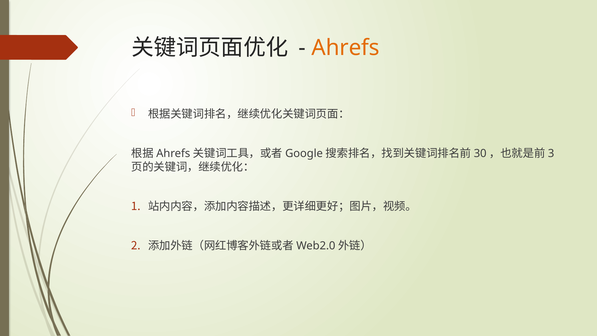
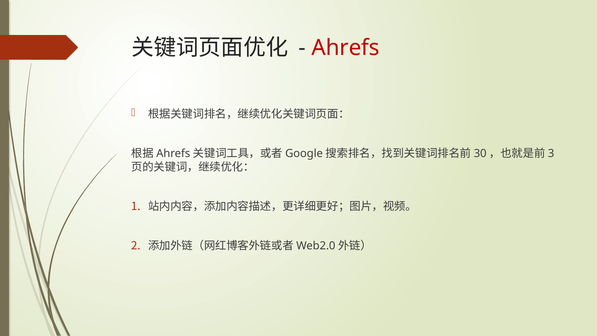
Ahrefs colour: orange -> red (346, 48)
